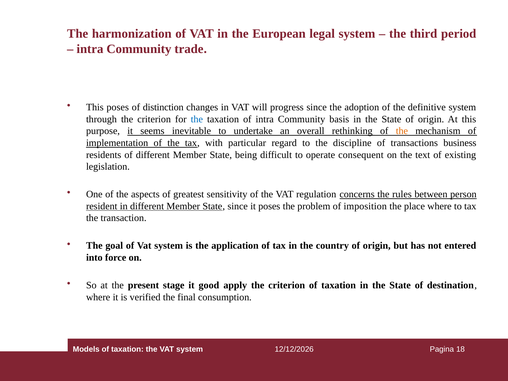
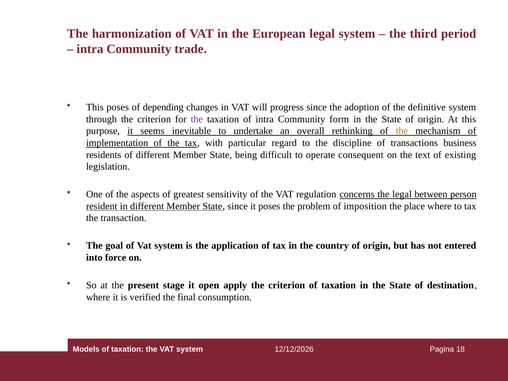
distinction: distinction -> depending (163, 107)
the colour: blue -> purple (197, 119)
basis: basis -> form (339, 119)
the rules: rules -> legal (402, 194)
good: good -> open (209, 285)
